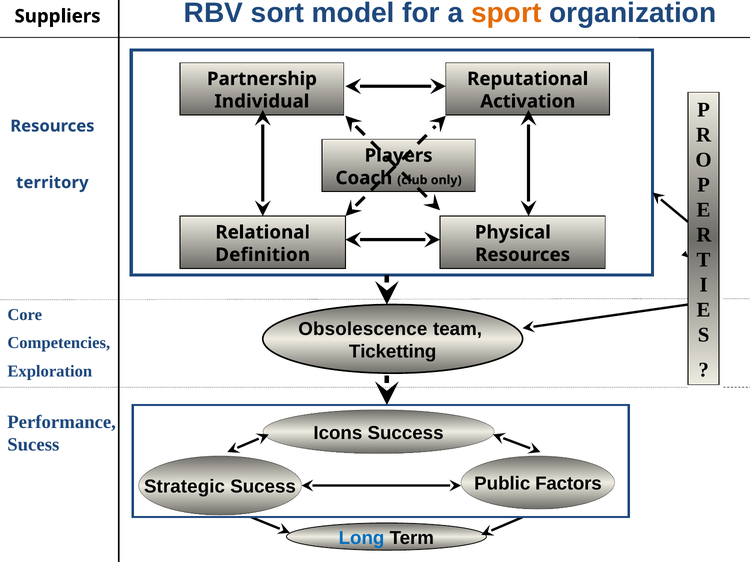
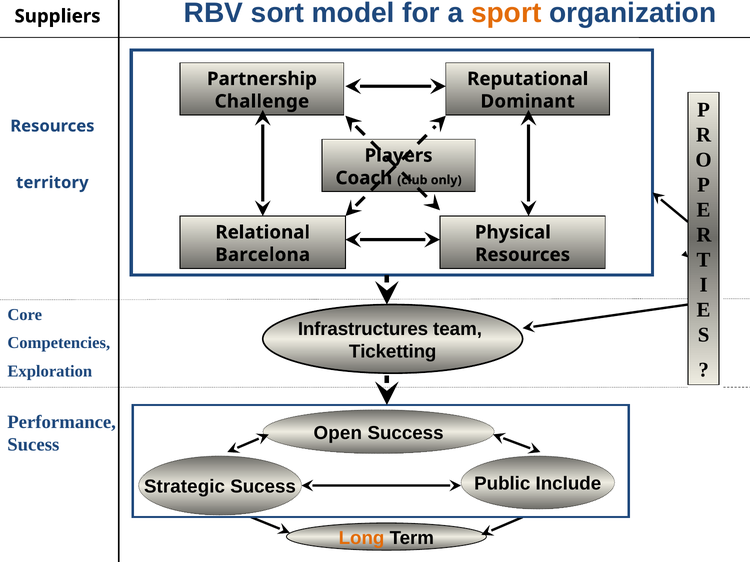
Individual: Individual -> Challenge (262, 101)
Activation: Activation -> Dominant (528, 101)
Definition: Definition -> Barcelona (263, 255)
Obsolescence: Obsolescence -> Infrastructures (363, 329)
Icons: Icons -> Open (338, 433)
Factors: Factors -> Include (568, 484)
Long colour: blue -> orange (362, 538)
